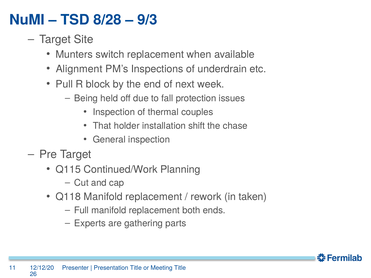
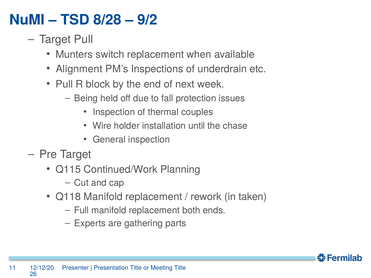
9/3: 9/3 -> 9/2 (147, 20)
Target Site: Site -> Pull (84, 40)
That: That -> Wire (102, 126)
shift: shift -> until (197, 126)
